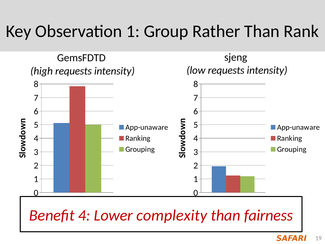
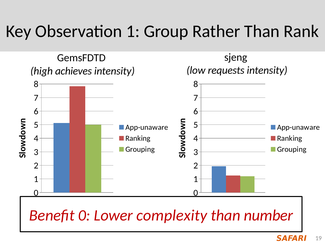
high requests: requests -> achieves (74, 71)
Benefit 4: 4 -> 0 (84, 215)
fairness: fairness -> number (269, 215)
